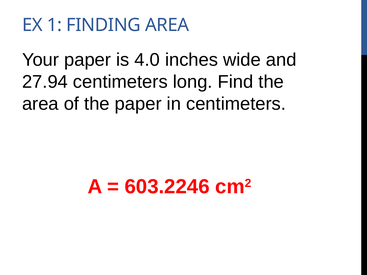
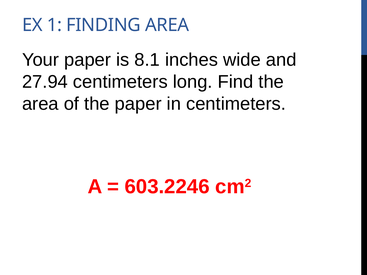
4.0: 4.0 -> 8.1 (147, 60)
